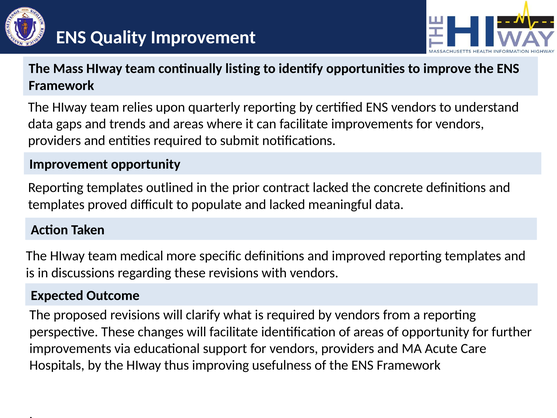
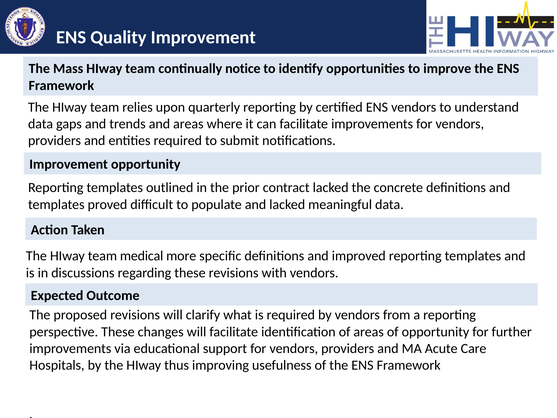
listing: listing -> notice (243, 69)
